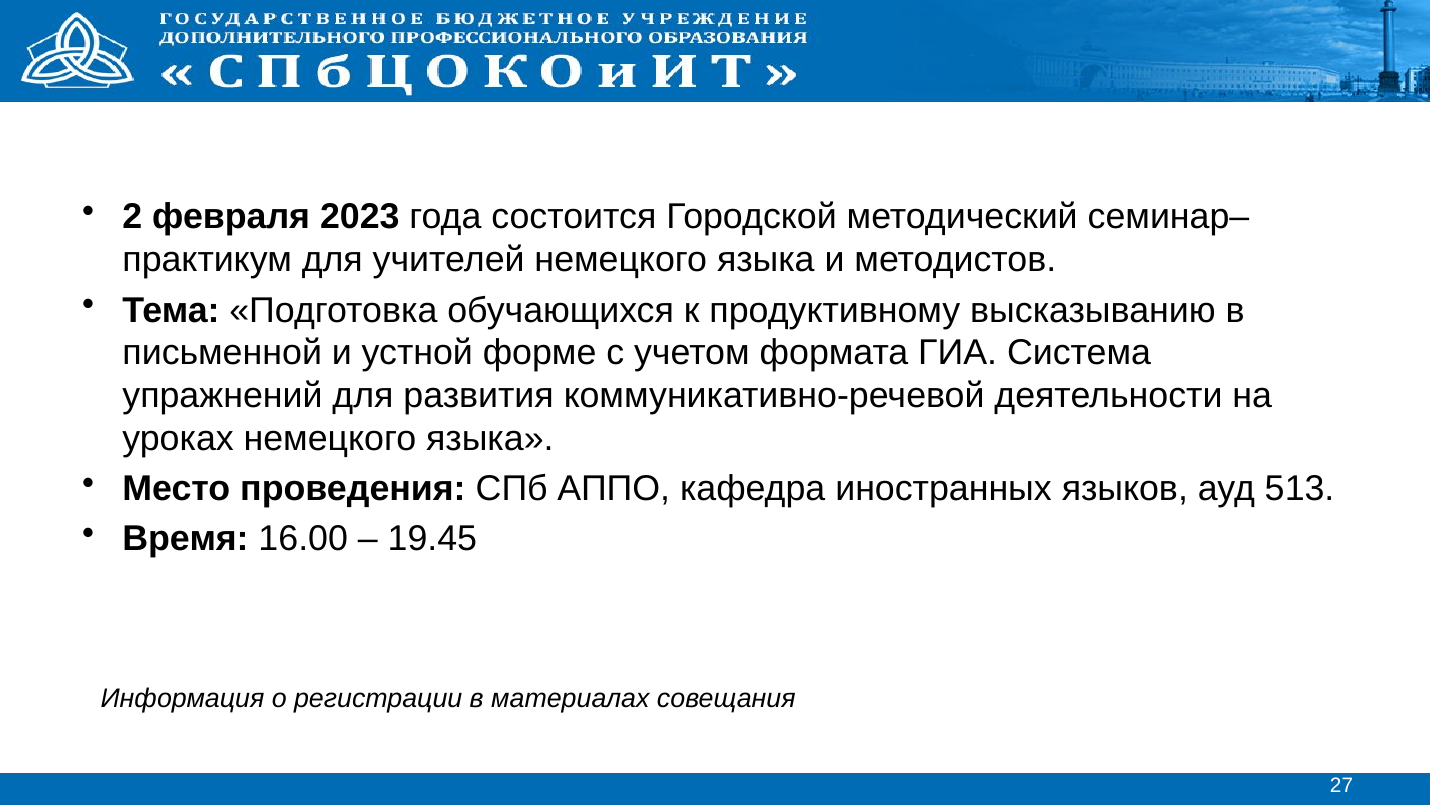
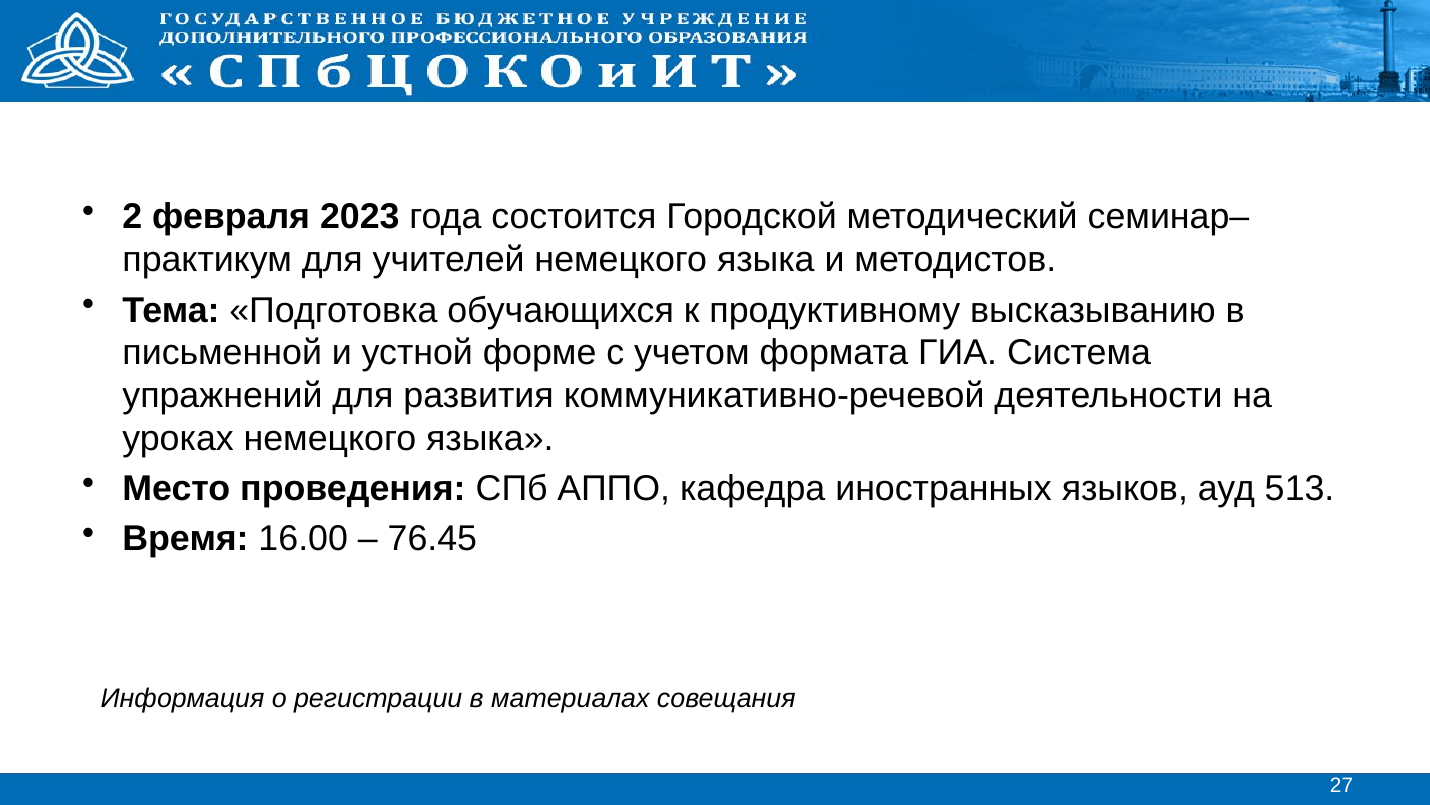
19.45: 19.45 -> 76.45 (432, 539)
